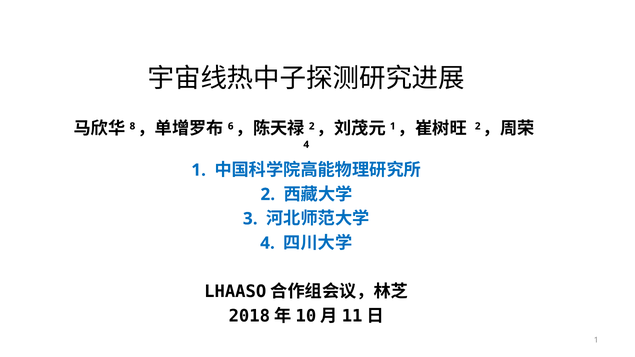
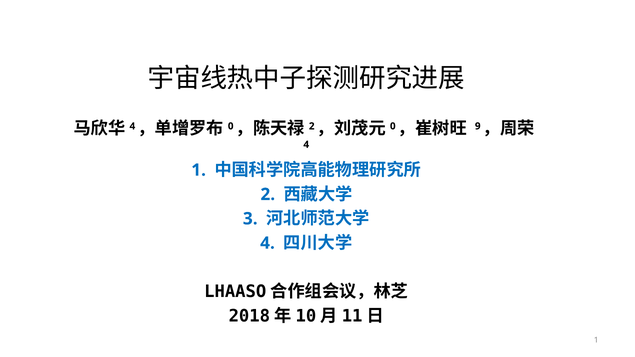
8: 8 -> 4 (132, 126)
6: 6 -> 0 (231, 126)
1: 1 -> 0 (393, 126)
2: 2 -> 9 (478, 126)
